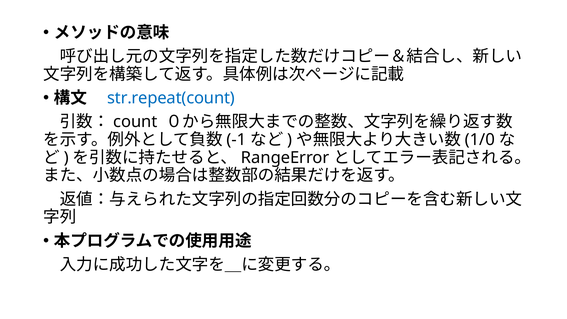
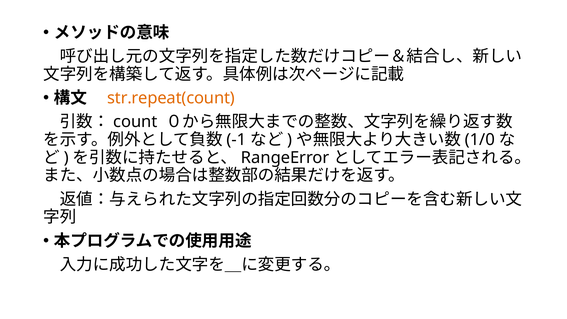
str.repeat(count colour: blue -> orange (171, 98)
